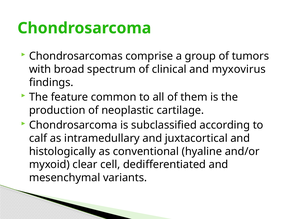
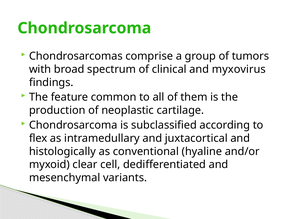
calf: calf -> flex (38, 138)
